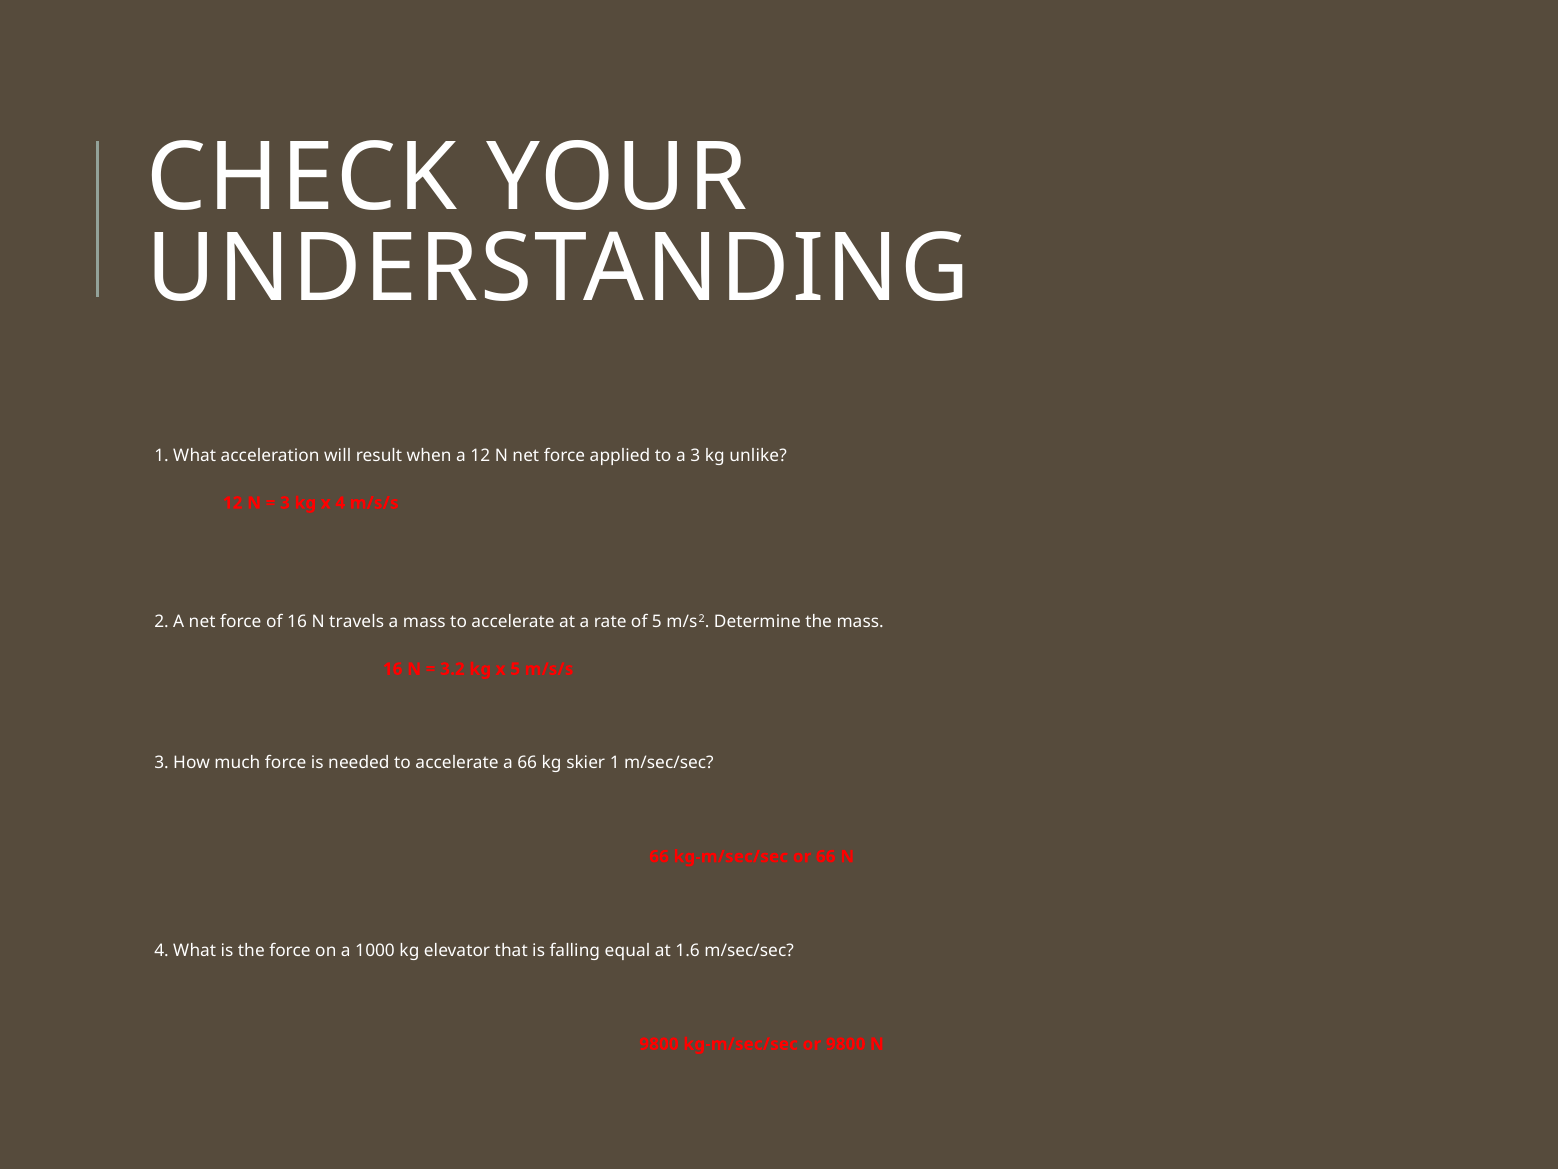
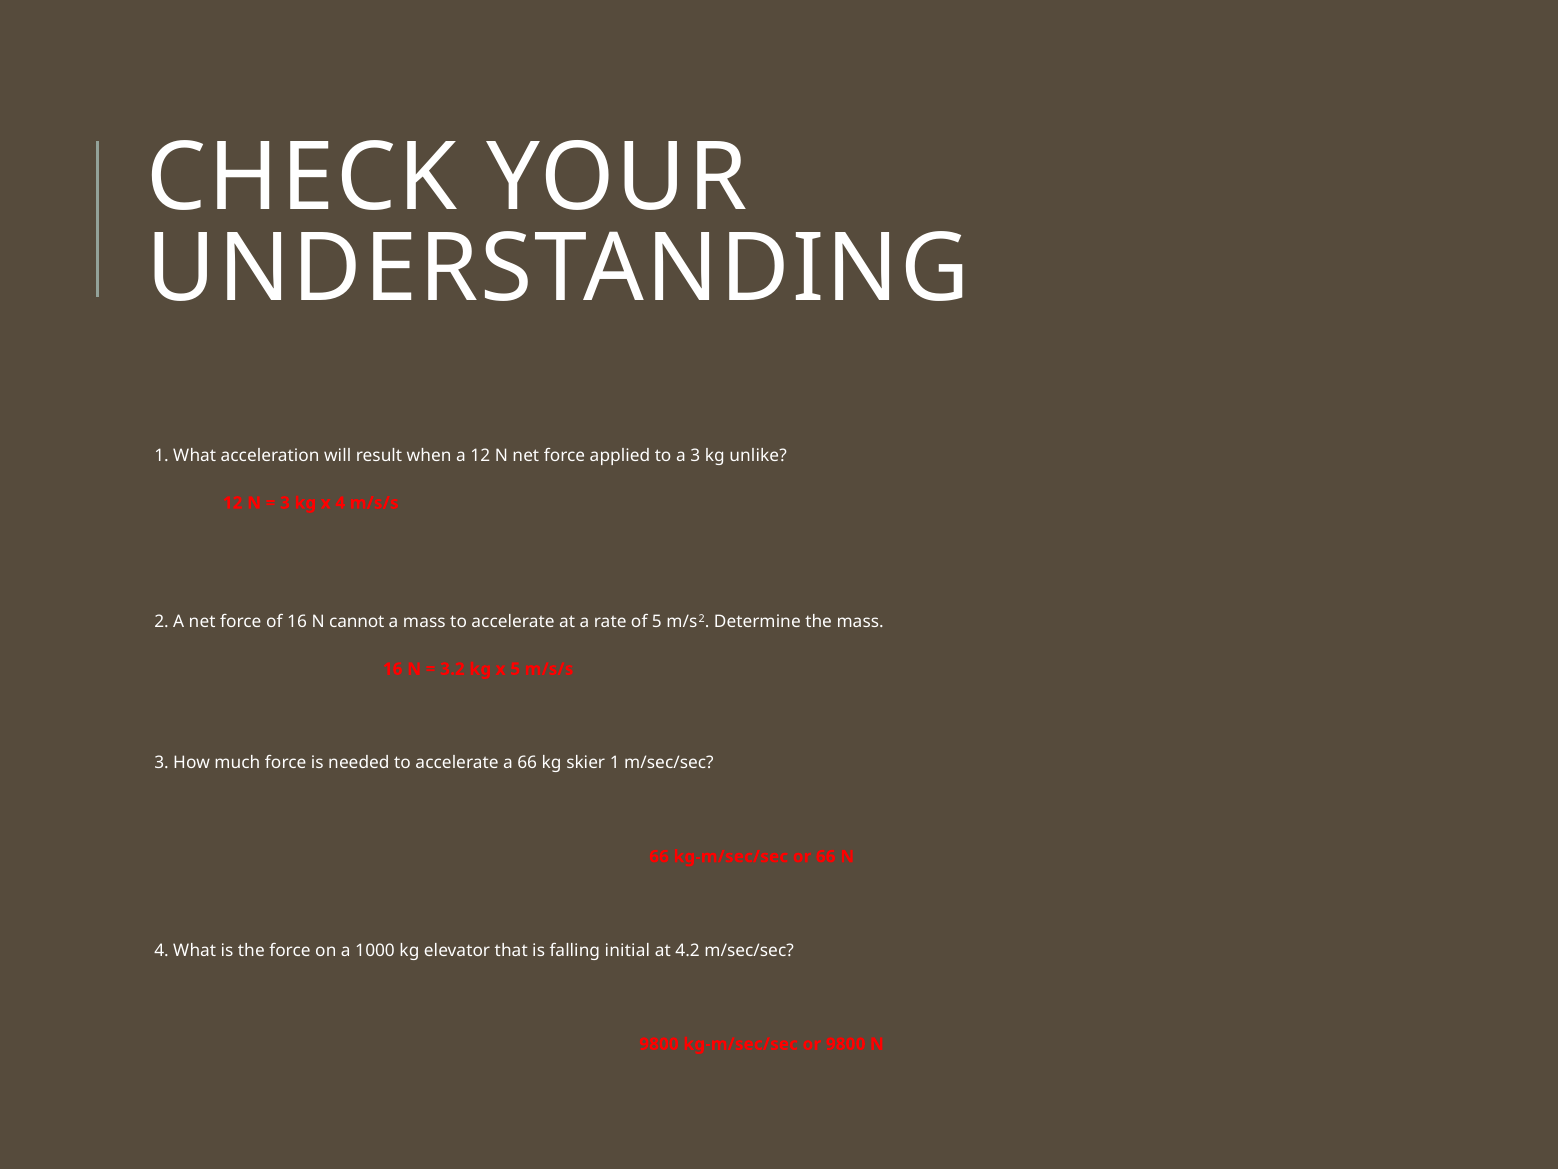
travels: travels -> cannot (357, 622)
equal: equal -> initial (627, 950)
1.6: 1.6 -> 4.2 (688, 950)
